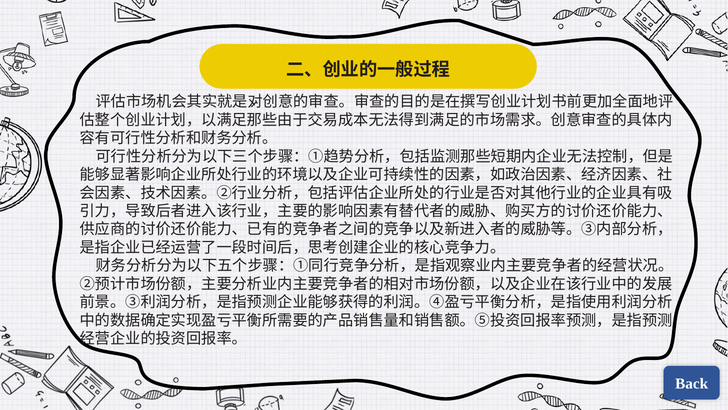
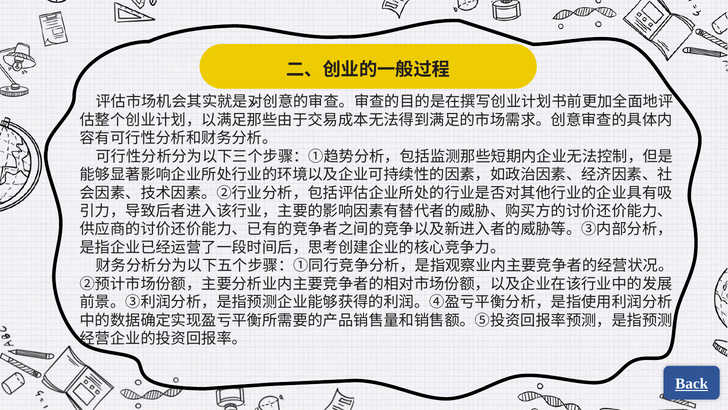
Back underline: none -> present (692, 383)
